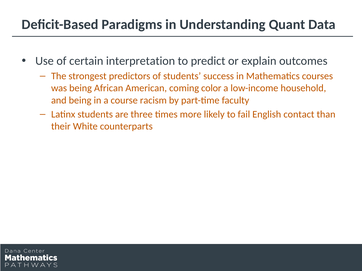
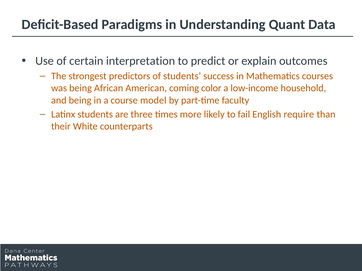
racism: racism -> model (153, 100)
contact: contact -> require (299, 115)
